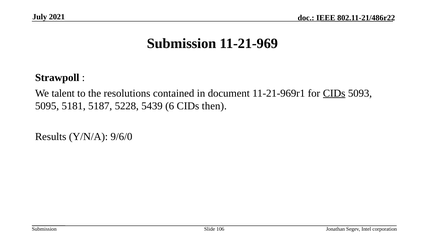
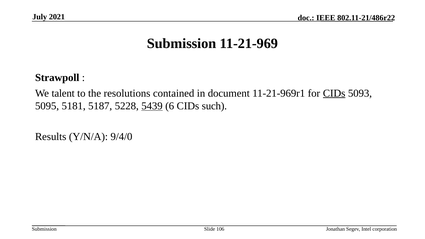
5439 underline: none -> present (152, 106)
then: then -> such (214, 106)
9/6/0: 9/6/0 -> 9/4/0 (121, 137)
